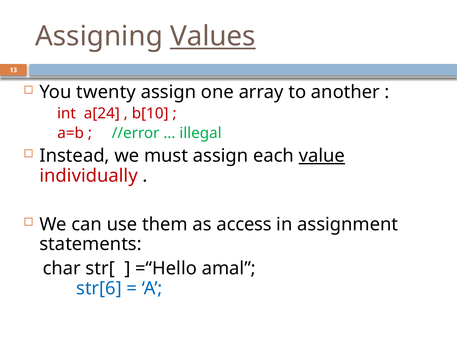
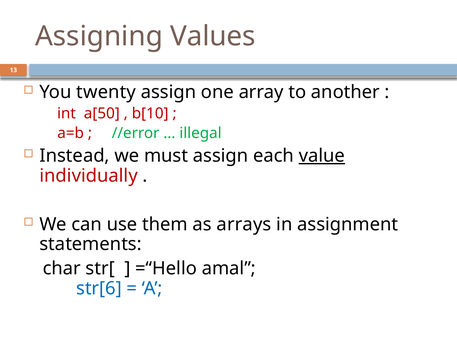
Values underline: present -> none (213, 36)
a[24: a[24 -> a[50 (102, 113)
access: access -> arrays (244, 224)
